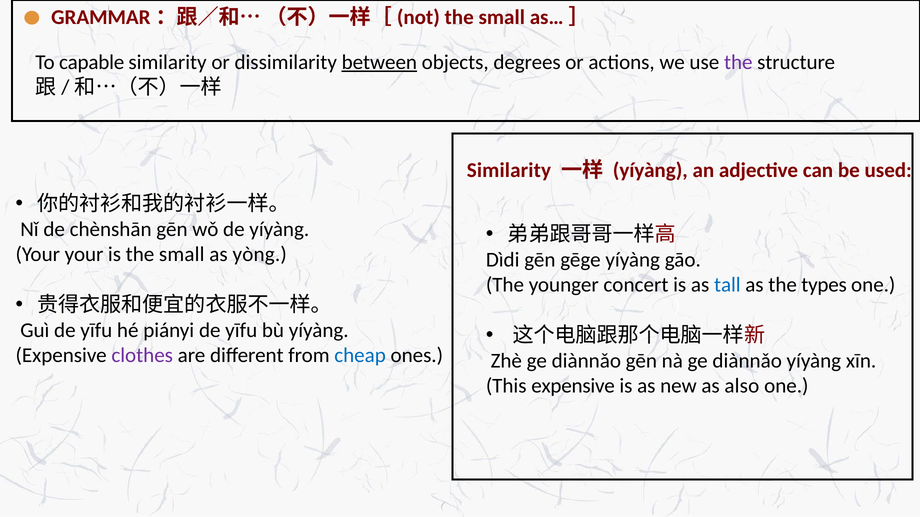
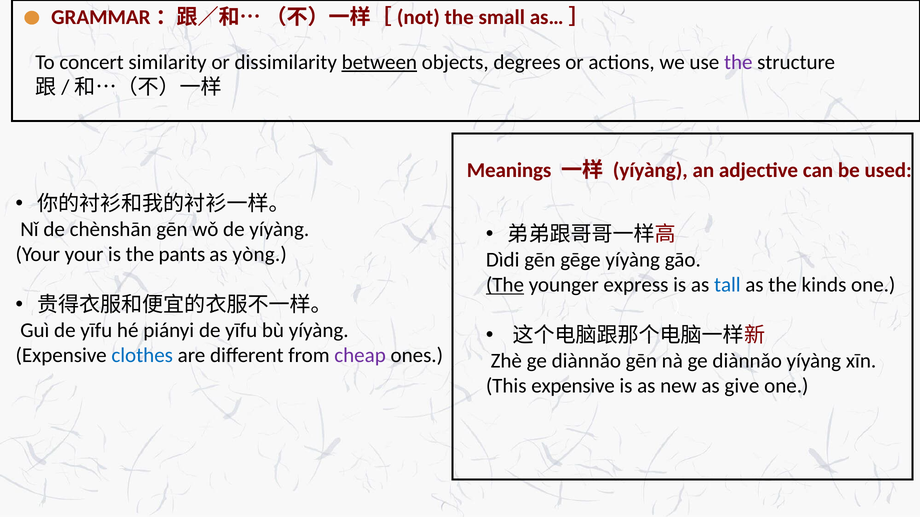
capable: capable -> concert (92, 62)
Similarity: Similarity -> Meanings (509, 170)
is the small: small -> pants (182, 255)
The underline: none -> present (505, 285)
concert: concert -> express (636, 285)
types: types -> kinds (824, 285)
clothes colour: purple -> blue (142, 356)
cheap colour: blue -> purple (360, 356)
also: also -> give (742, 386)
